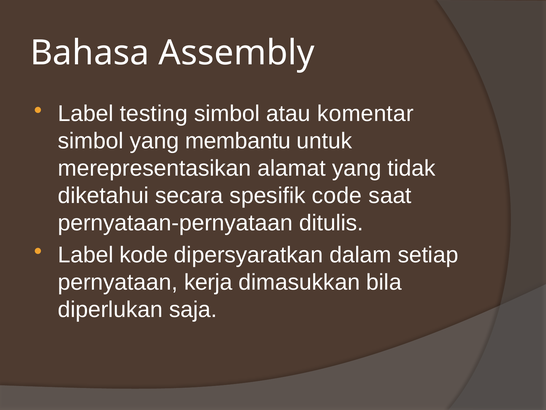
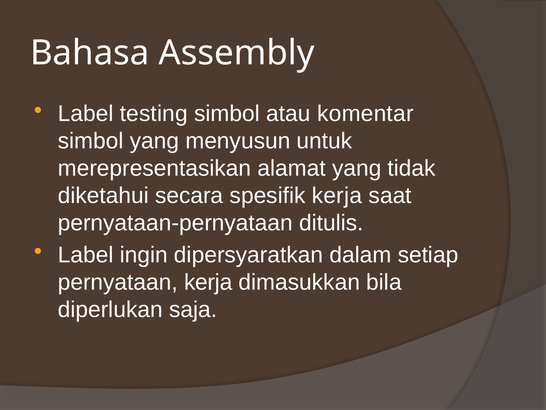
membantu: membantu -> menyusun (238, 141)
spesifik code: code -> kerja (337, 195)
kode: kode -> ingin (144, 255)
